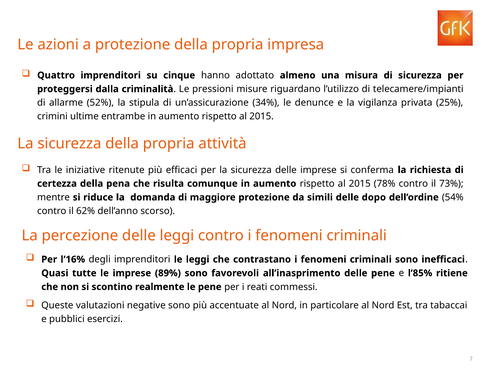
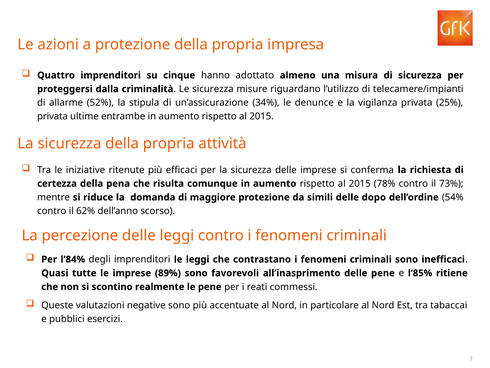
Le pressioni: pressioni -> sicurezza (213, 89)
crimini: crimini -> privata (52, 116)
l’16%: l’16% -> l’84% (73, 259)
